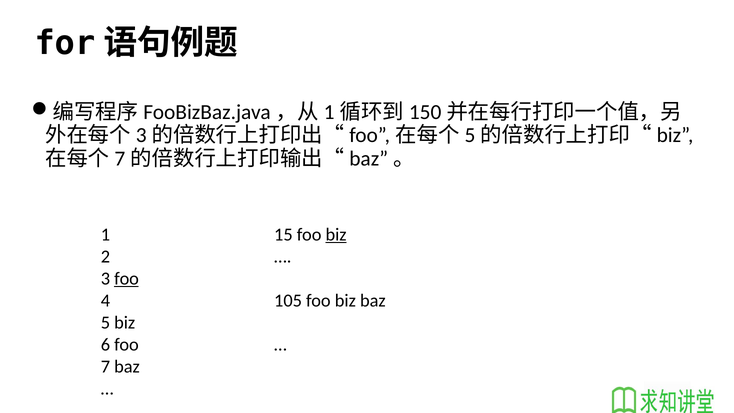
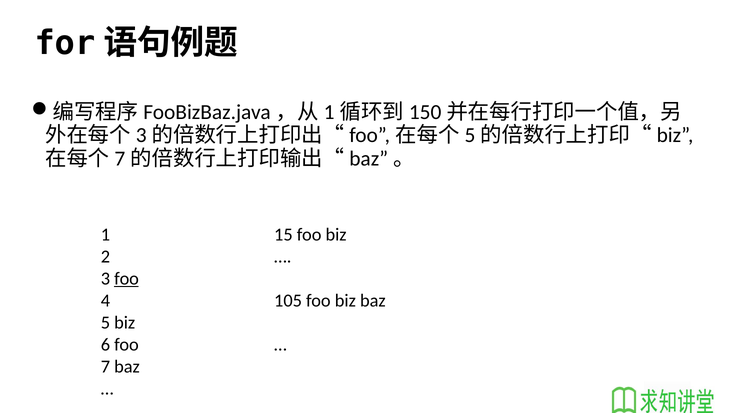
biz underline: present -> none (336, 234)
